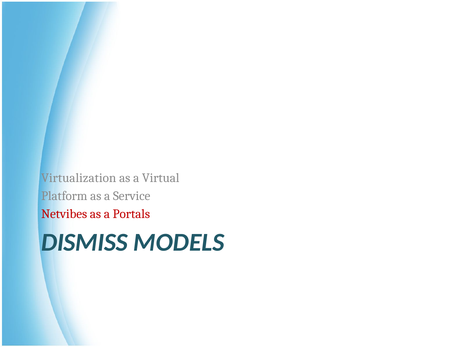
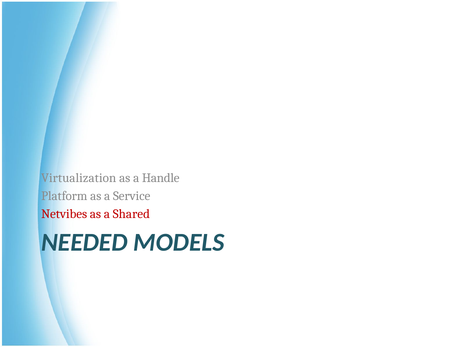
Virtual: Virtual -> Handle (161, 178)
Portals: Portals -> Shared (131, 214)
DISMISS: DISMISS -> NEEDED (84, 243)
